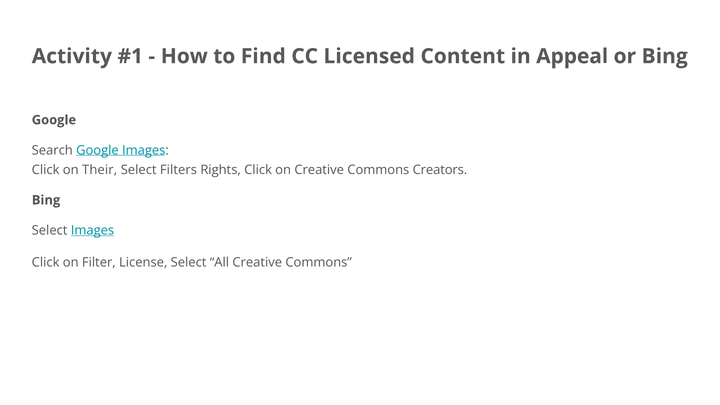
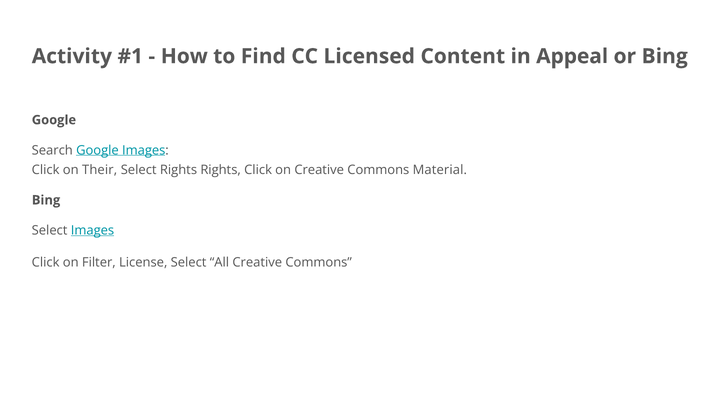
Select Filters: Filters -> Rights (178, 170)
Creators: Creators -> Material (440, 170)
